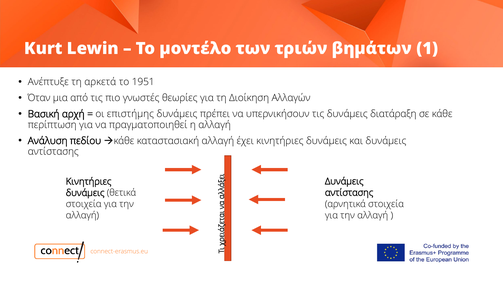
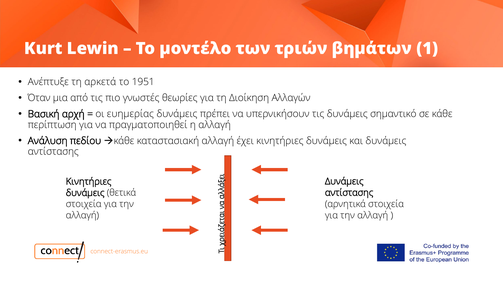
επιστήμης: επιστήμης -> ευημερίας (130, 114)
διατάραξη: διατάραξη -> σημαντικό (393, 114)
